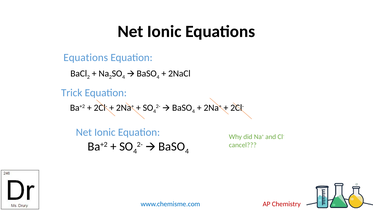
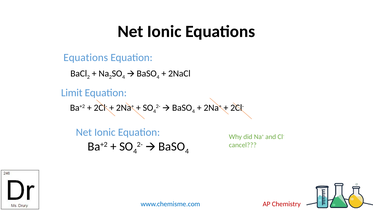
Trick: Trick -> Limit (72, 93)
